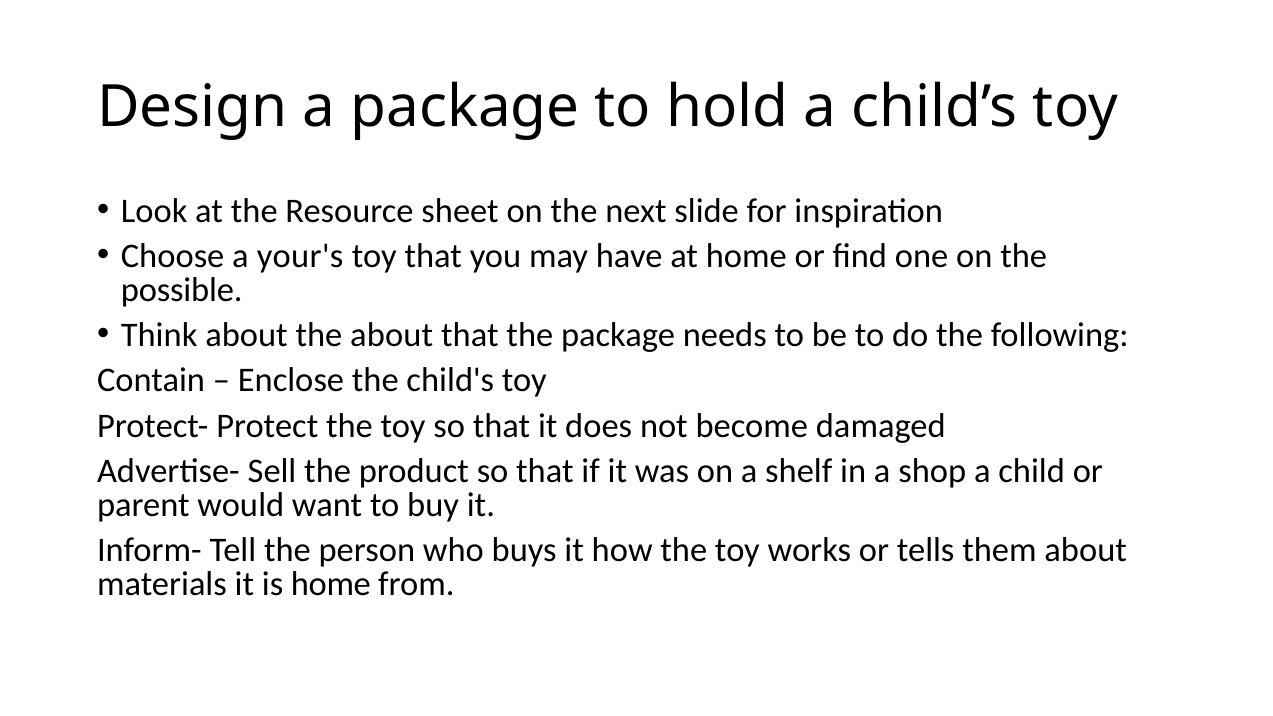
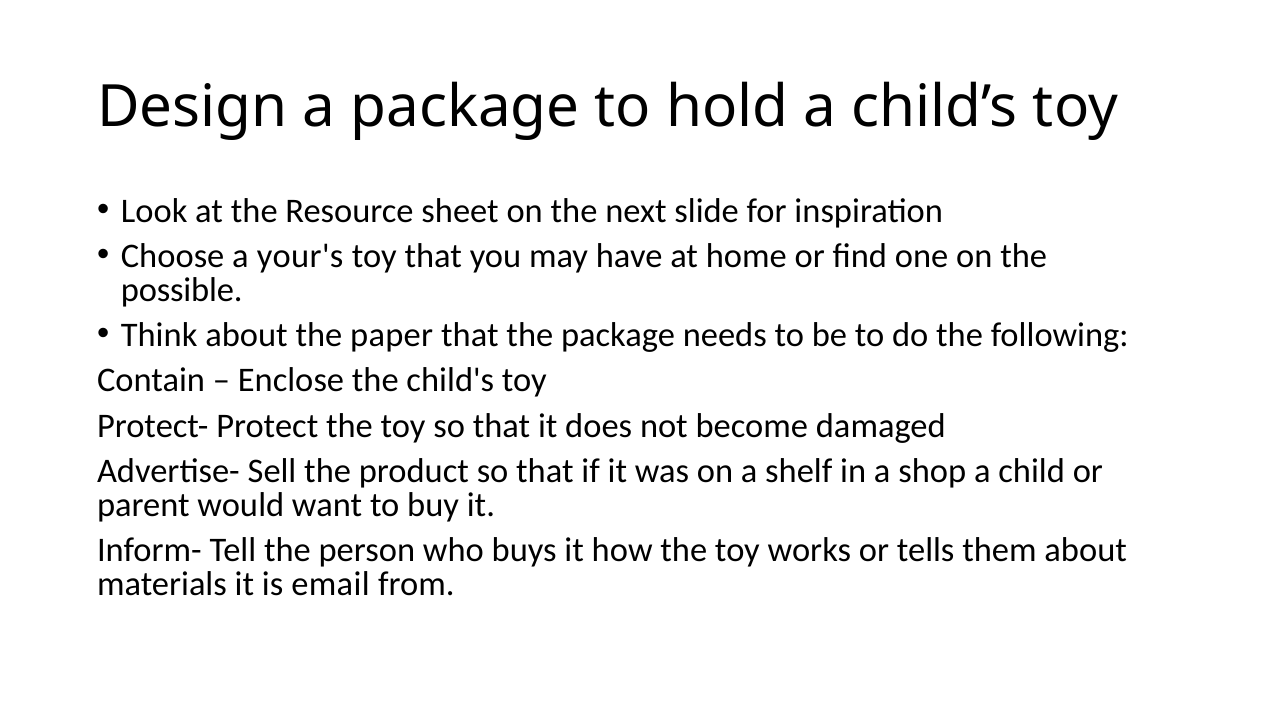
the about: about -> paper (392, 335)
is home: home -> email (331, 584)
